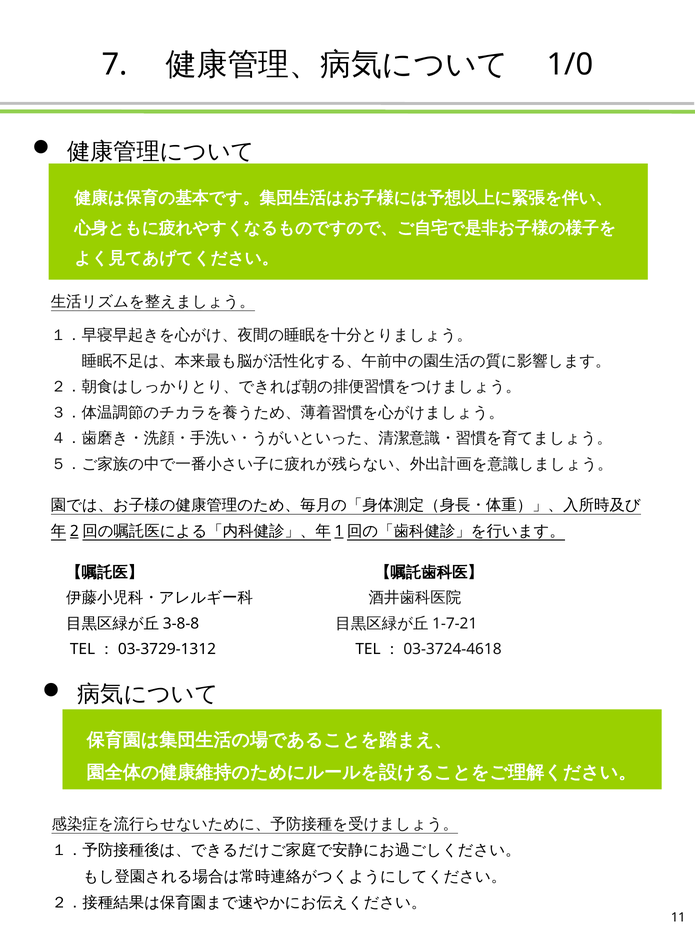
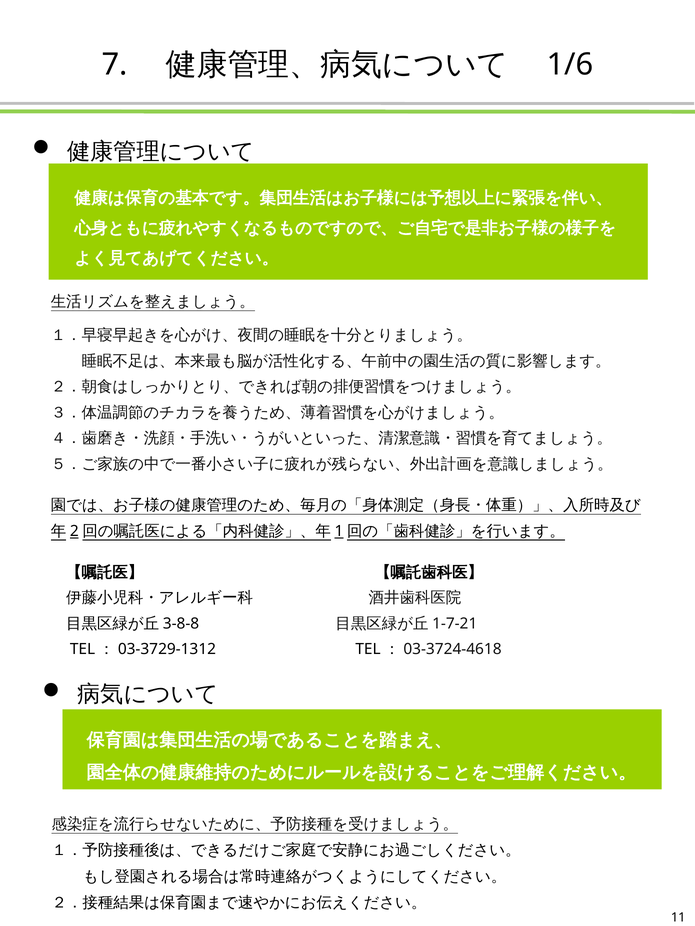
1/0: 1/0 -> 1/6 (570, 65)
